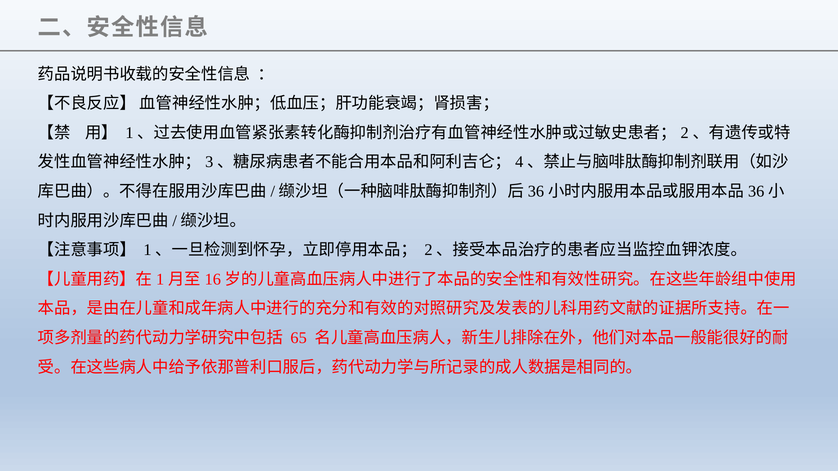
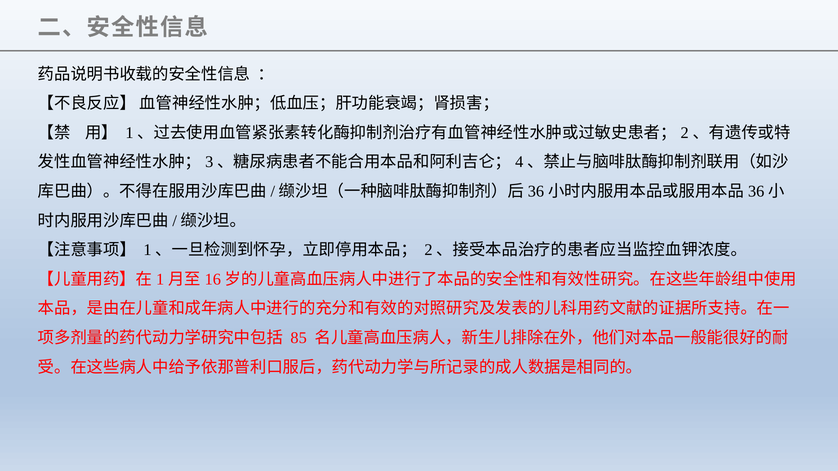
65: 65 -> 85 (299, 338)
